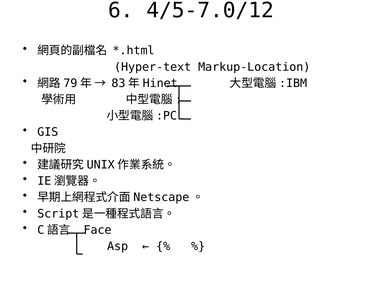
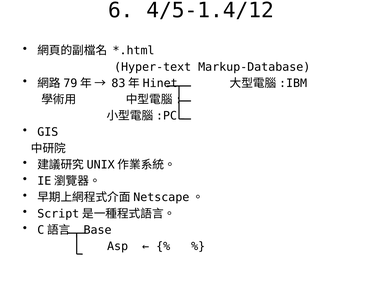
4/5-7.0/12: 4/5-7.0/12 -> 4/5-1.4/12 (210, 10)
Markup-Location: Markup-Location -> Markup-Database (254, 67)
Face: Face -> Base (98, 230)
